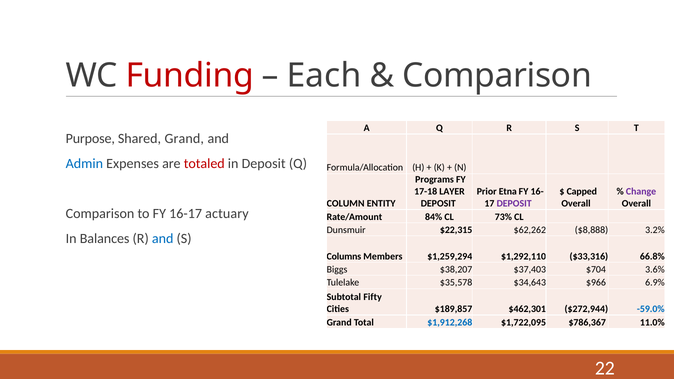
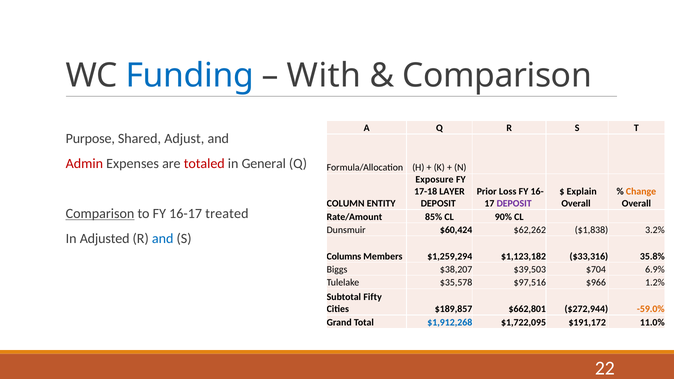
Funding colour: red -> blue (190, 76)
Each: Each -> With (324, 76)
Shared Grand: Grand -> Adjust (184, 139)
Admin colour: blue -> red (84, 164)
in Deposit: Deposit -> General (264, 164)
Programs: Programs -> Exposure (434, 180)
Etna: Etna -> Loss (508, 192)
Capped: Capped -> Explain (582, 192)
Change colour: purple -> orange (641, 192)
Comparison underline: none -> present (100, 214)
actuary: actuary -> treated (227, 214)
84%: 84% -> 85% (434, 217)
73%: 73% -> 90% (503, 217)
$22,315: $22,315 -> $60,424 (456, 230)
$8,888: $8,888 -> $1,838 (592, 230)
Balances: Balances -> Adjusted (105, 239)
$1,292,110: $1,292,110 -> $1,123,182 (524, 256)
66.8%: 66.8% -> 35.8% (652, 256)
$37,403: $37,403 -> $39,503 (530, 270)
3.6%: 3.6% -> 6.9% (655, 270)
$34,643: $34,643 -> $97,516 (530, 283)
6.9%: 6.9% -> 1.2% (655, 283)
$462,301: $462,301 -> $662,801 (527, 309)
-59.0% colour: blue -> orange (651, 309)
$786,367: $786,367 -> $191,172 (587, 322)
